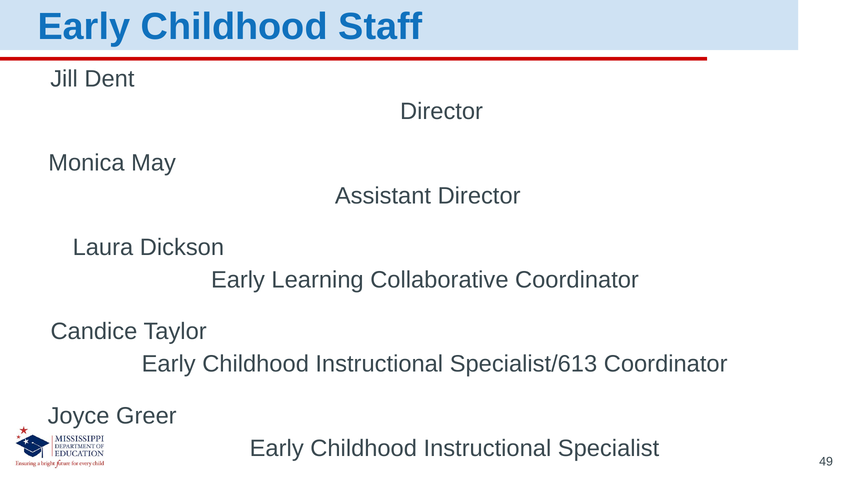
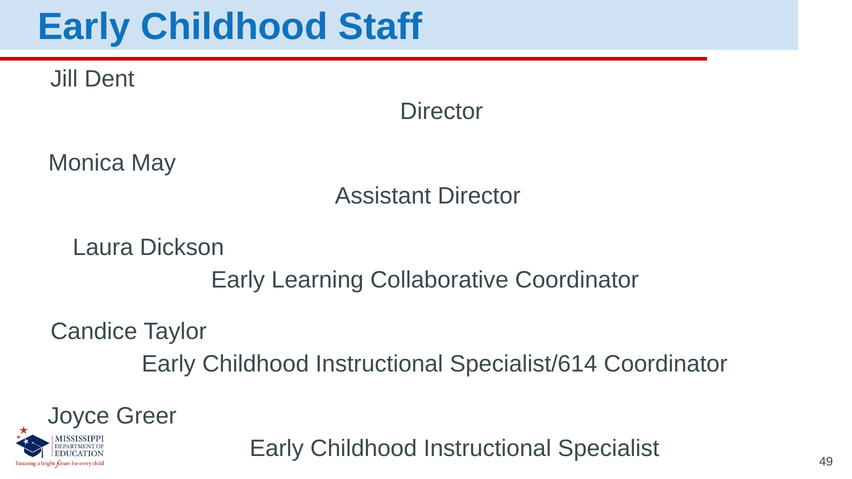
Specialist/613: Specialist/613 -> Specialist/614 (523, 364)
